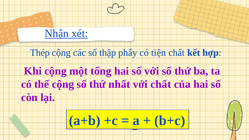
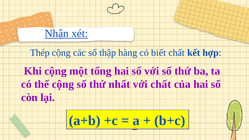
phẩy: phẩy -> hàng (128, 53)
tiện: tiện -> biết (159, 53)
